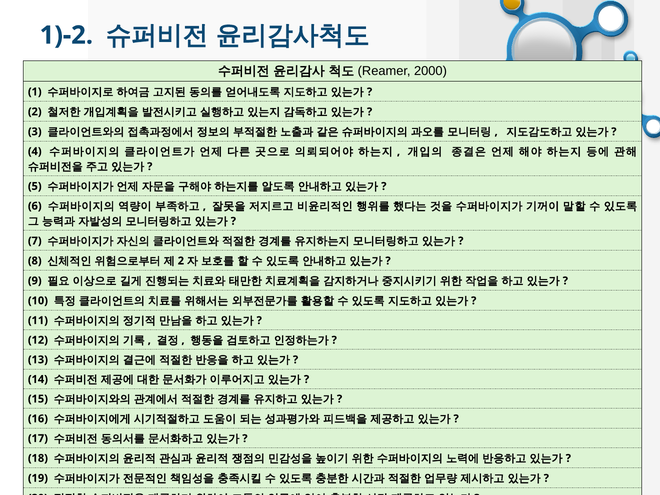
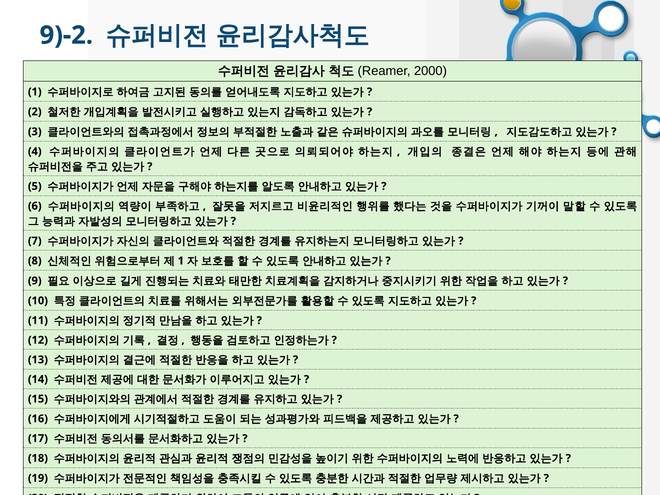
1)-2: 1)-2 -> 9)-2 (66, 35)
2: 2 -> 1 (181, 261)
